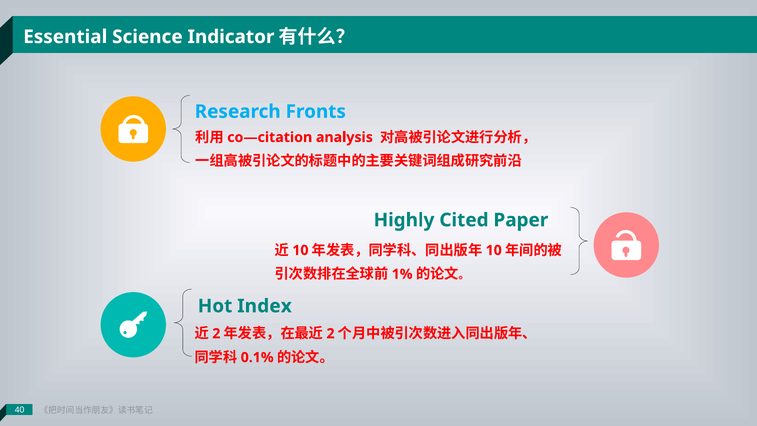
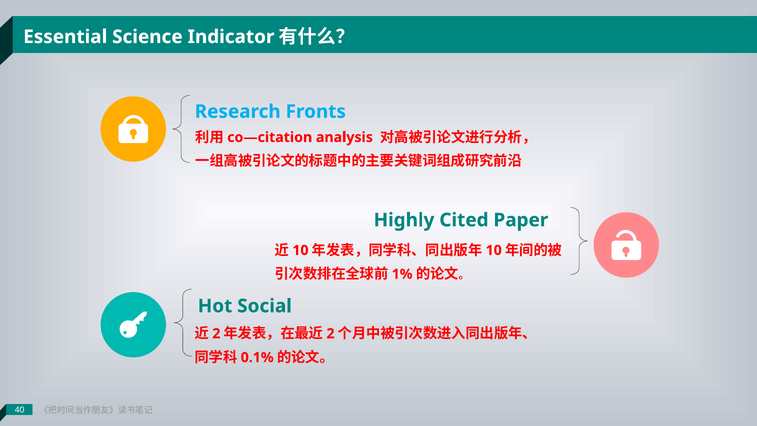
Index: Index -> Social (265, 306)
